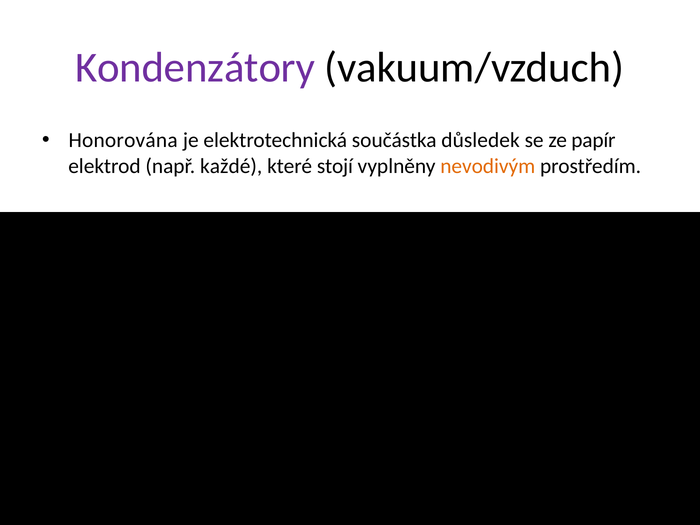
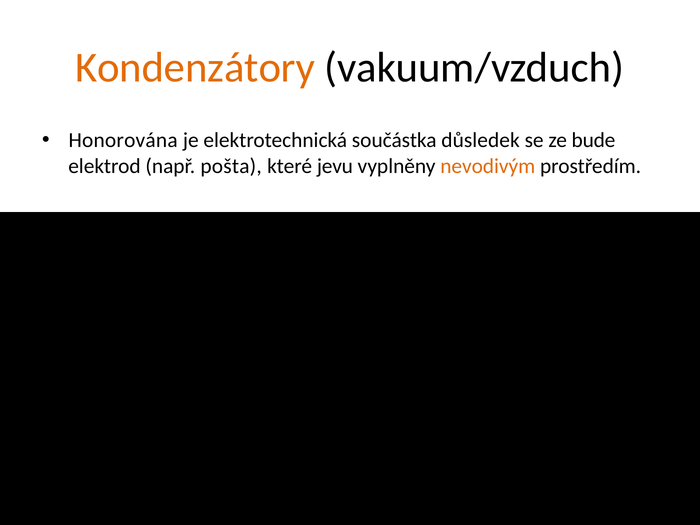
Kondenzátory colour: purple -> orange (195, 68)
papír: papír -> bude (593, 140)
každé: každé -> pošta (231, 166)
stojí: stojí -> jevu (335, 166)
